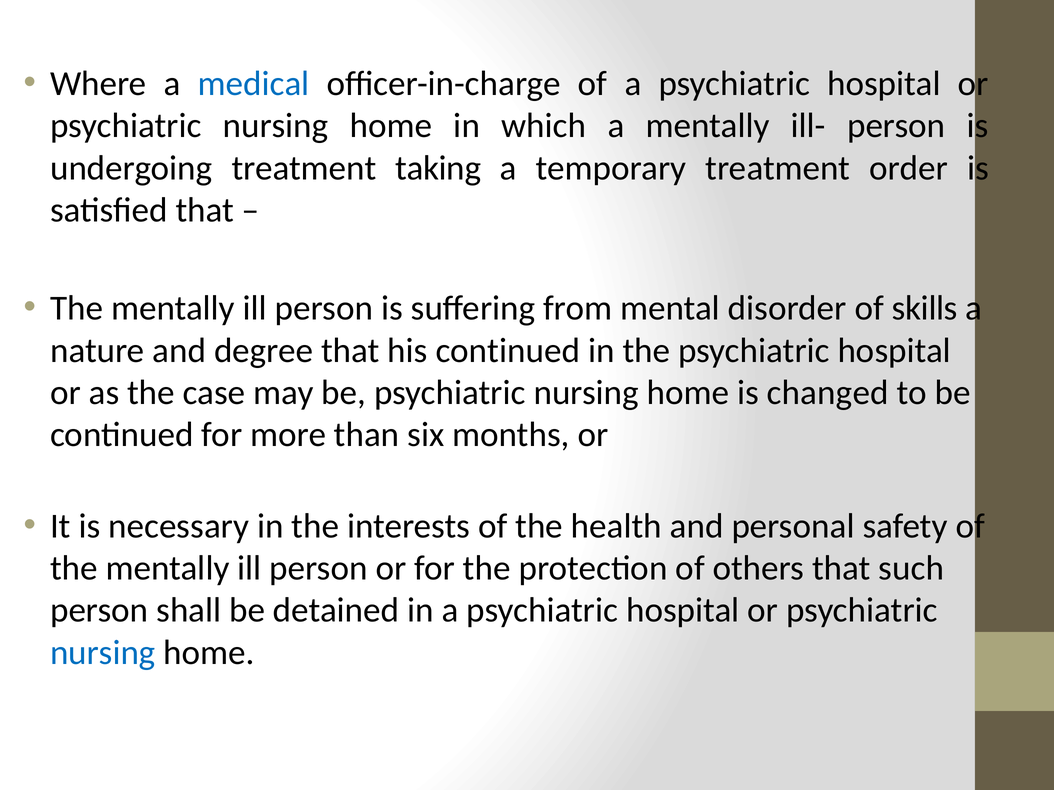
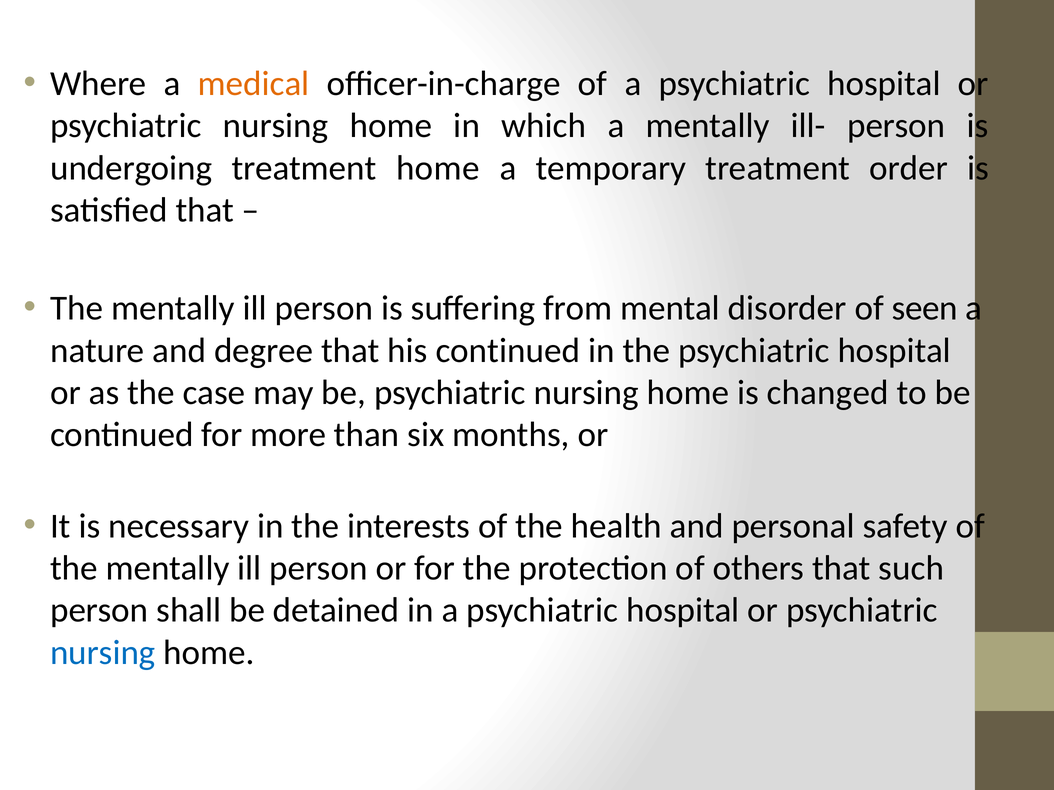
medical colour: blue -> orange (254, 84)
treatment taking: taking -> home (438, 168)
skills: skills -> seen (925, 309)
